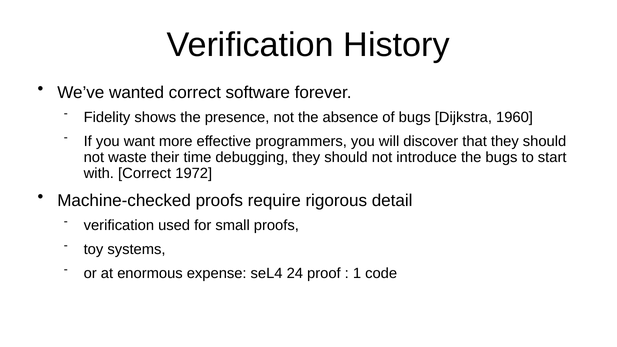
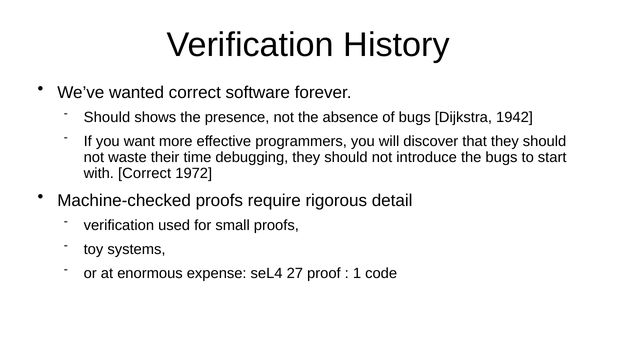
Fidelity: Fidelity -> Should (107, 117)
1960: 1960 -> 1942 (515, 117)
24: 24 -> 27 (295, 273)
